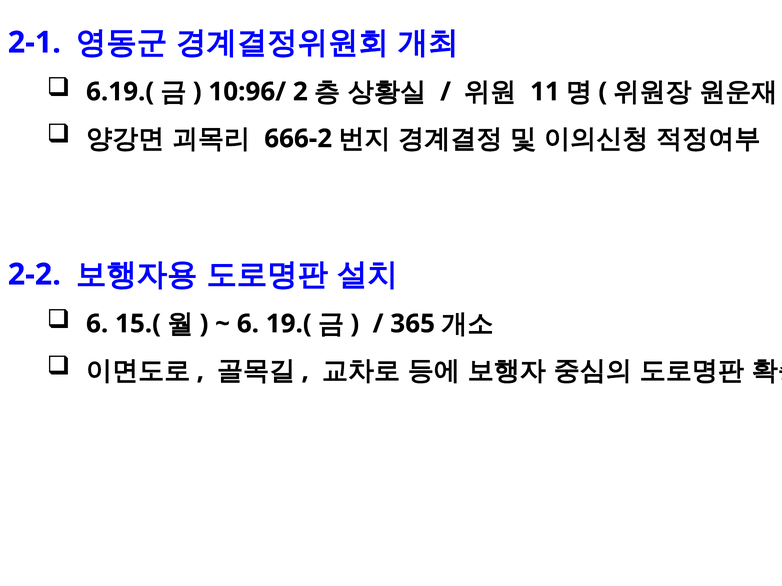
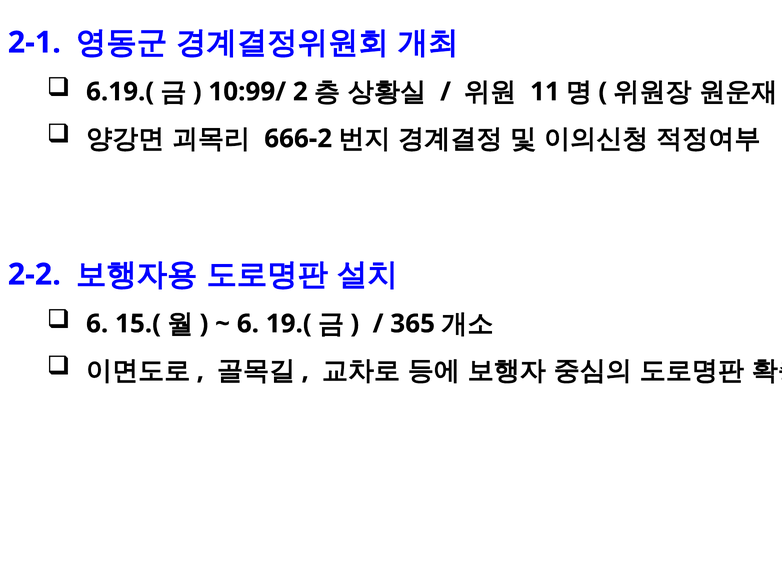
10:96/: 10:96/ -> 10:99/ (247, 92)
